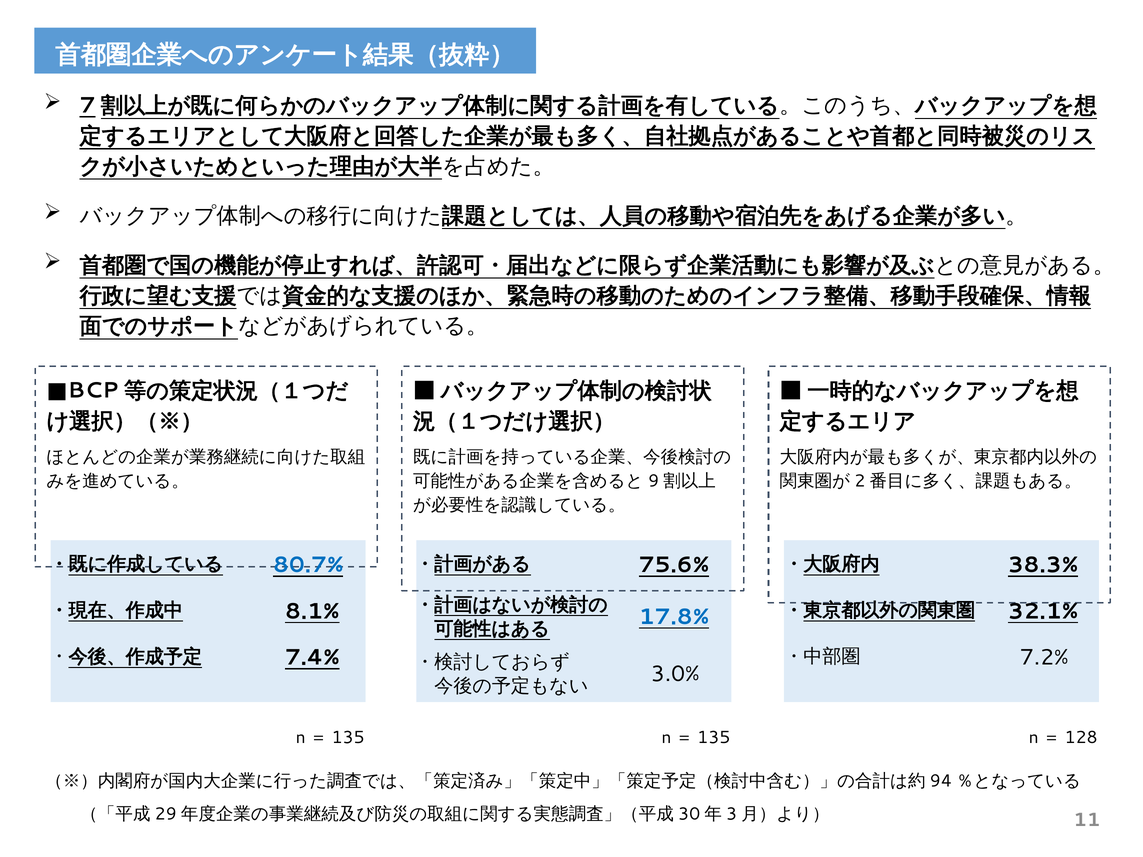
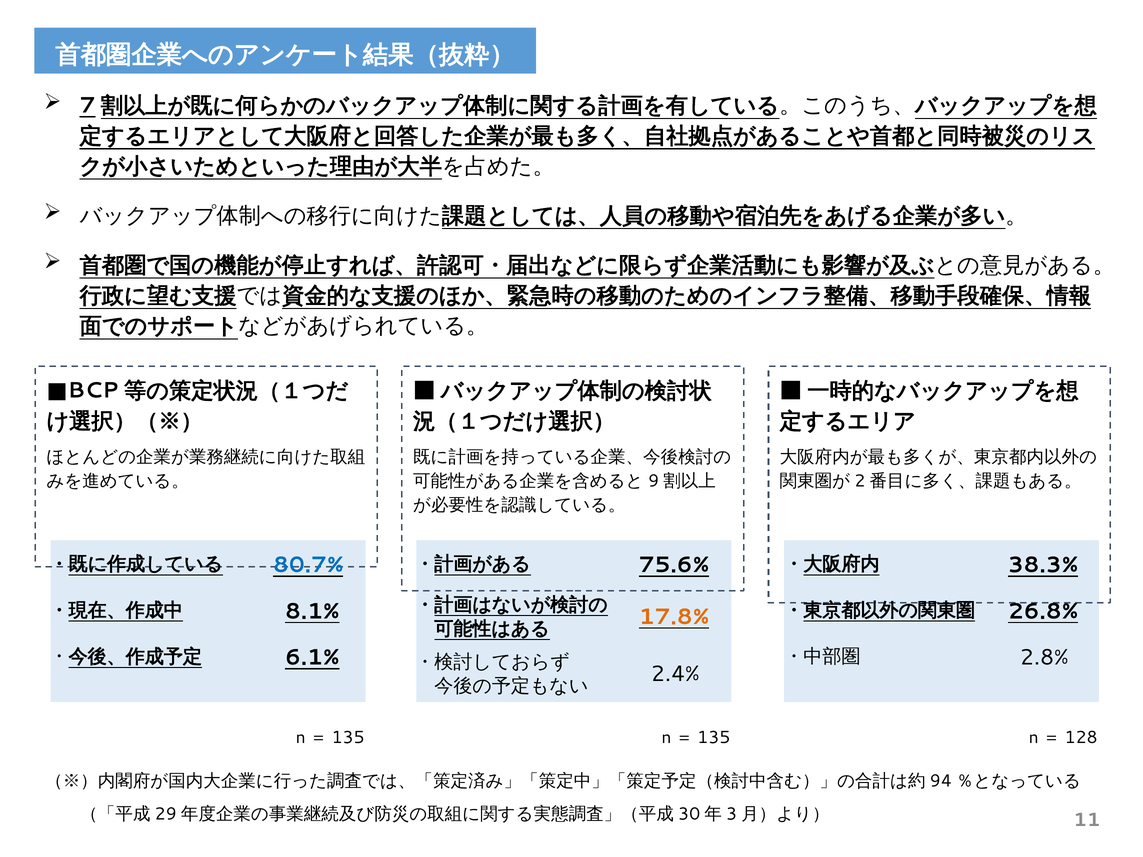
32.1%: 32.1% -> 26.8% (1043, 612)
17.8% colour: blue -> orange (674, 617)
7.4%: 7.4% -> 6.1% (312, 658)
7.2%: 7.2% -> 2.8% (1044, 658)
3.0%: 3.0% -> 2.4% (675, 674)
